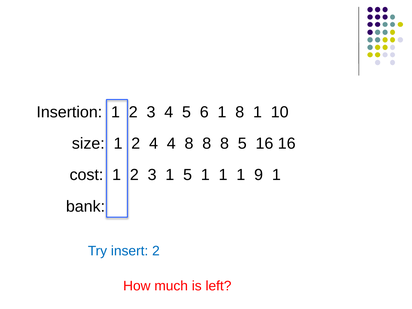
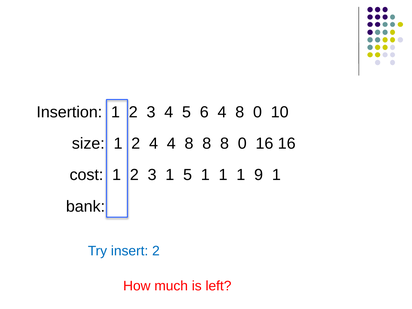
6 1: 1 -> 4 (222, 112)
1: 1 -> 0 (258, 112)
8 8 5: 5 -> 0 (242, 144)
